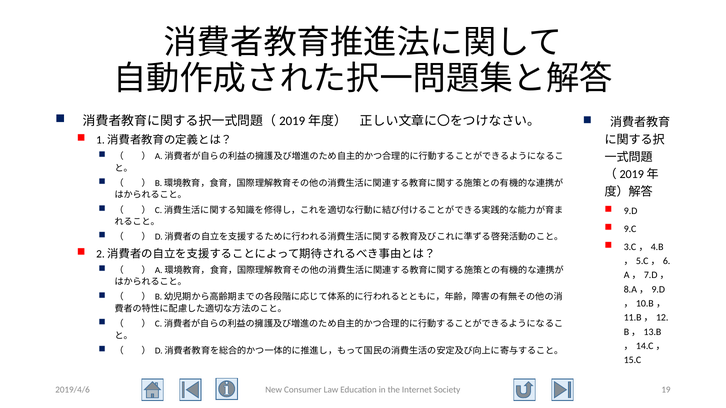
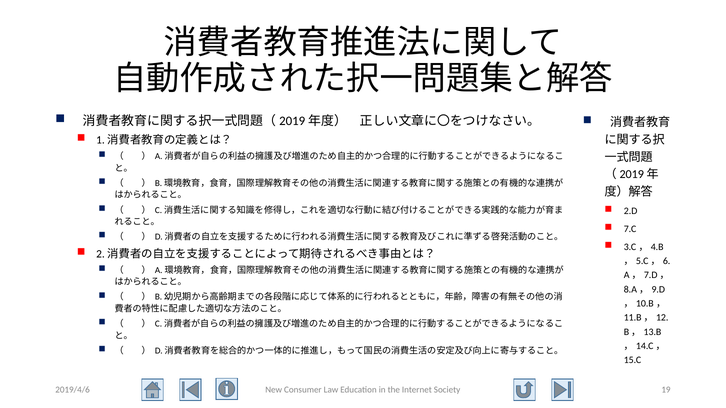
9.D: 9.D -> 2.D (631, 211)
9.C: 9.C -> 7.C (630, 229)
